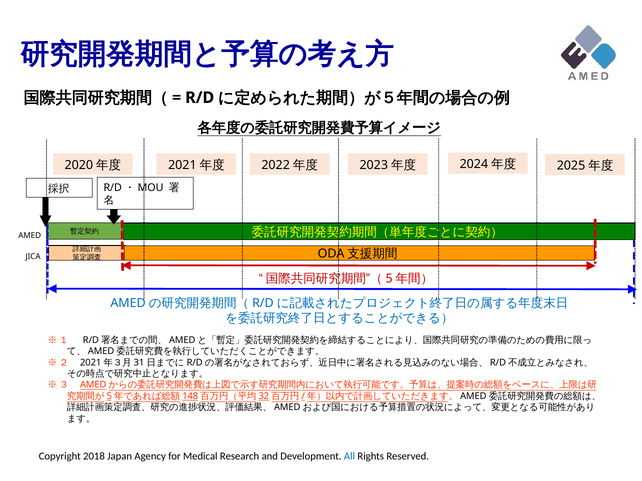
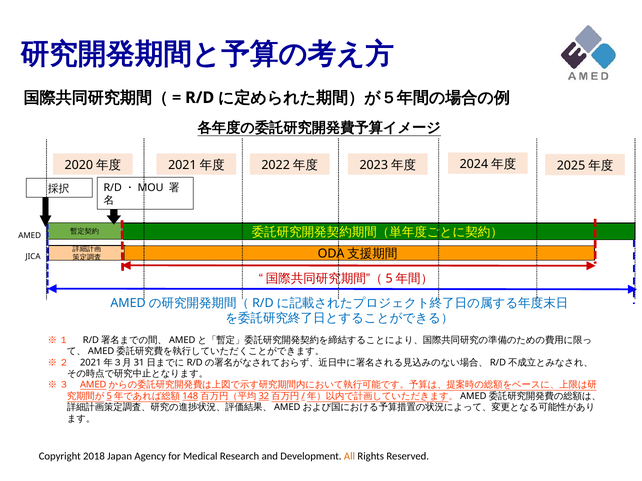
All colour: blue -> orange (350, 457)
